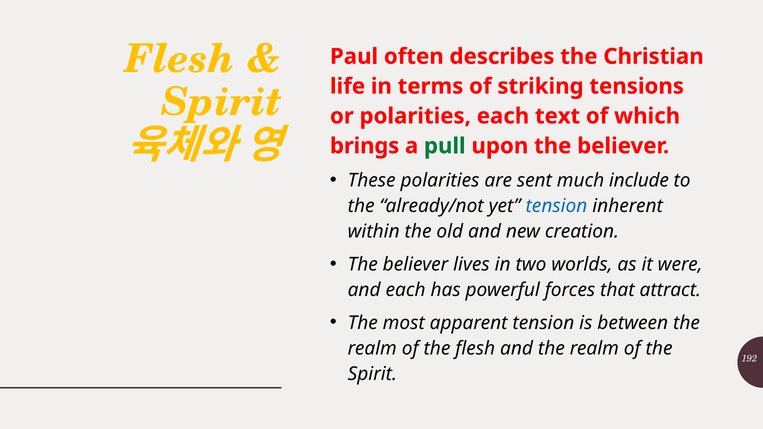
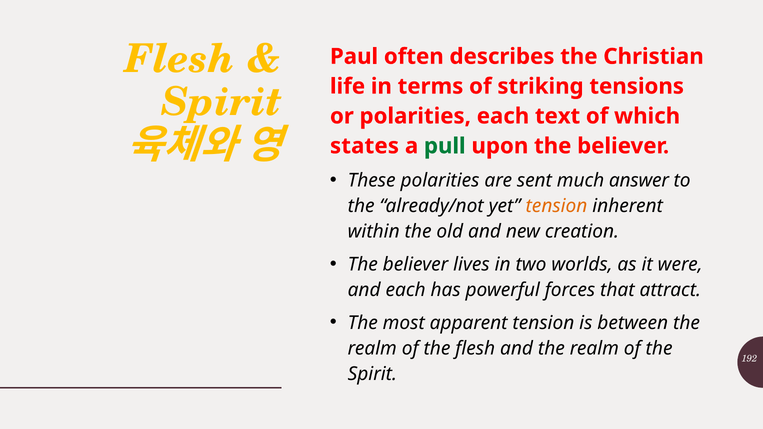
brings: brings -> states (364, 146)
include: include -> answer (639, 180)
tension colour: blue -> orange (556, 206)
